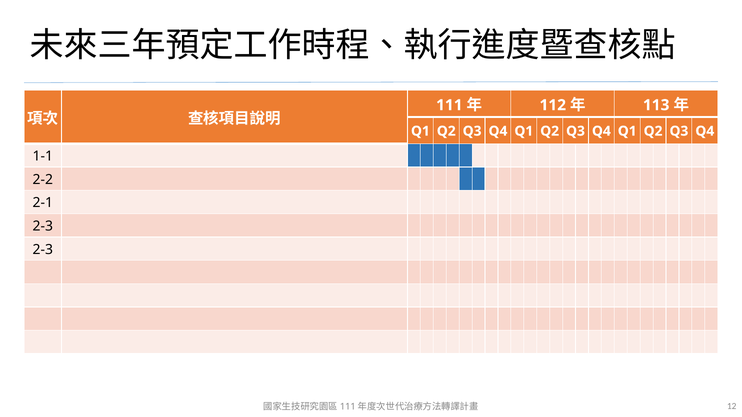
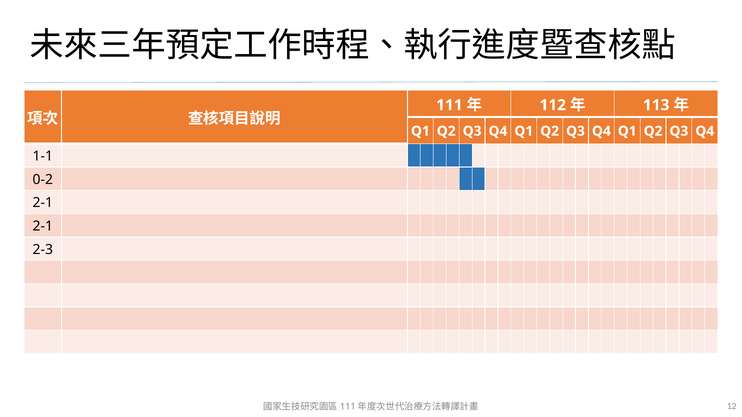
2-2: 2-2 -> 0-2 (43, 180)
2-3: 2-3 -> 2-1 (43, 226)
